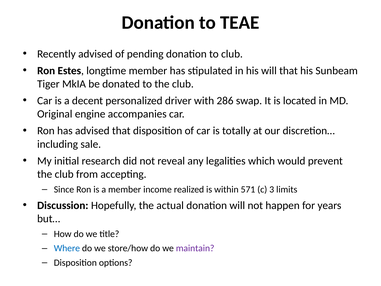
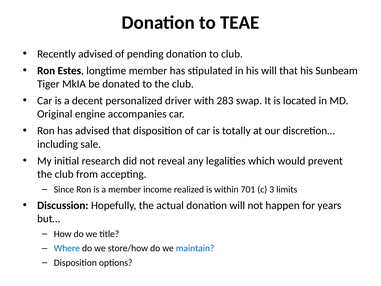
286: 286 -> 283 (225, 101)
571: 571 -> 701 (248, 189)
maintain colour: purple -> blue (195, 248)
